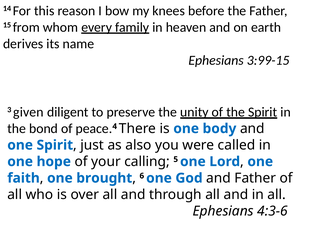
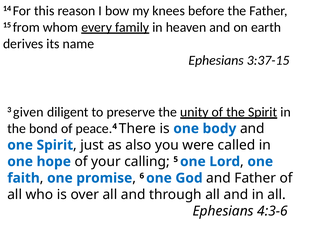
3:99-15: 3:99-15 -> 3:37-15 (268, 60)
brought: brought -> promise (104, 178)
